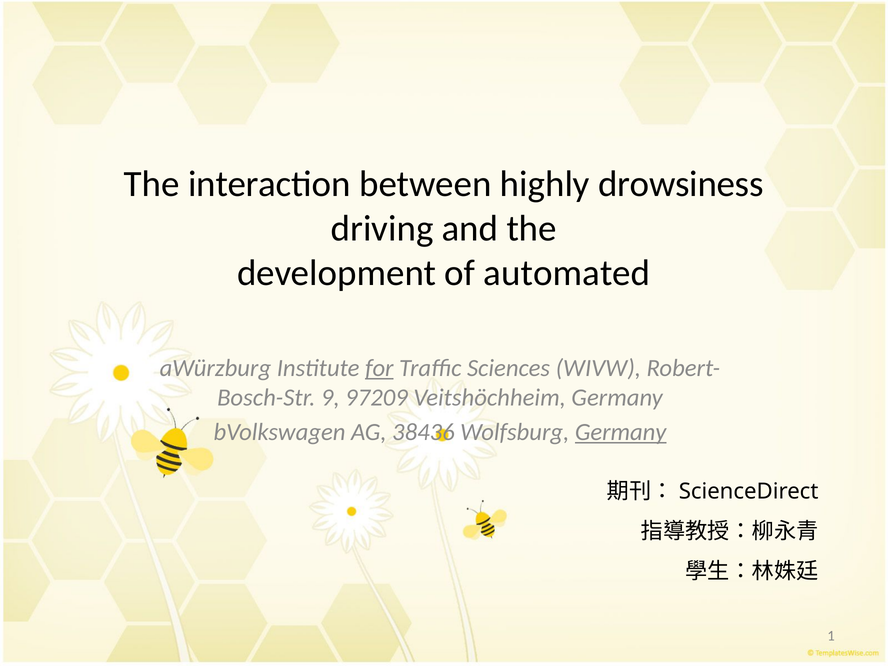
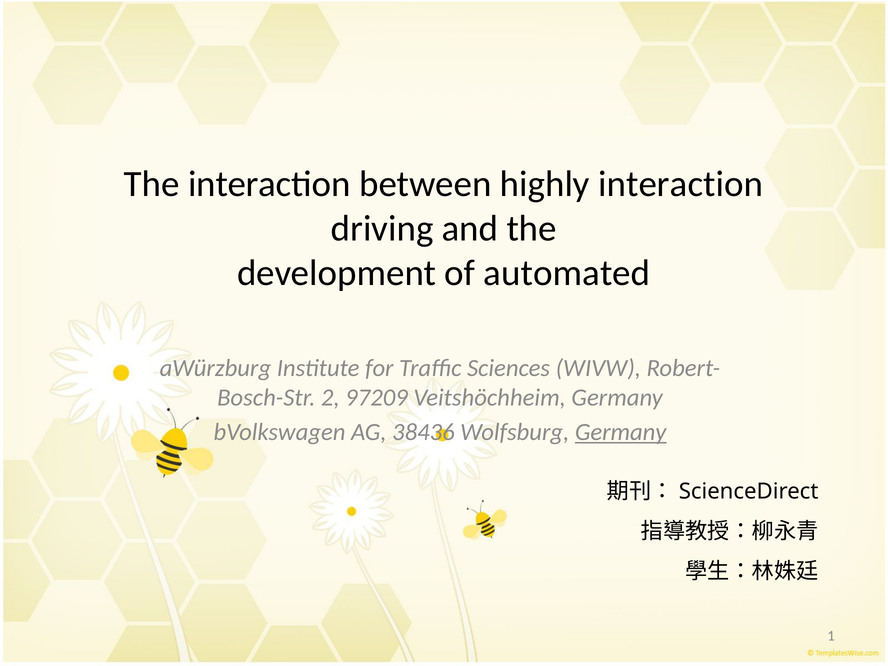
highly drowsiness: drowsiness -> interaction (681, 184)
for underline: present -> none (379, 368)
9: 9 -> 2 (330, 398)
